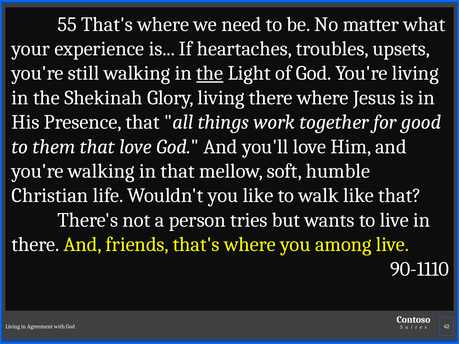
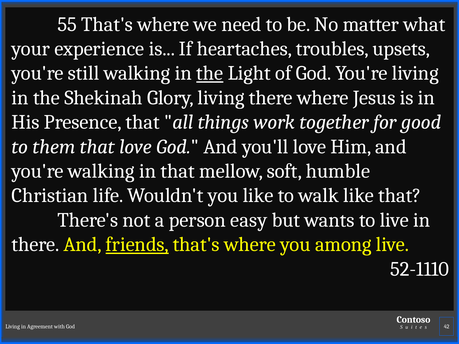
tries: tries -> easy (249, 220)
friends underline: none -> present (137, 245)
90-1110: 90-1110 -> 52-1110 (420, 269)
